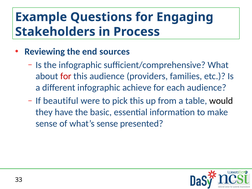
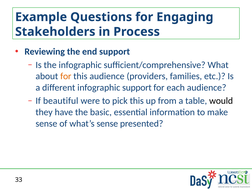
end sources: sources -> support (115, 52)
for colour: red -> orange (66, 76)
infographic achieve: achieve -> support (137, 88)
